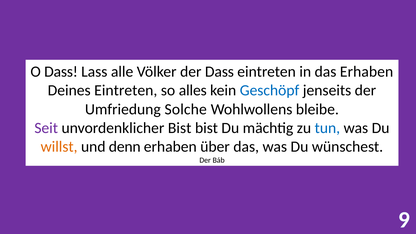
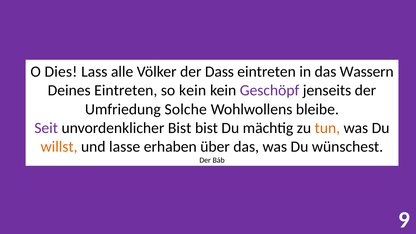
O Dass: Dass -> Dies (61, 72)
das Erhaben: Erhaben -> Wassern (367, 72)
so alles: alles -> kein (193, 90)
Geschöpf colour: blue -> purple (270, 90)
tun colour: blue -> orange (327, 128)
denn: denn -> lasse (125, 147)
